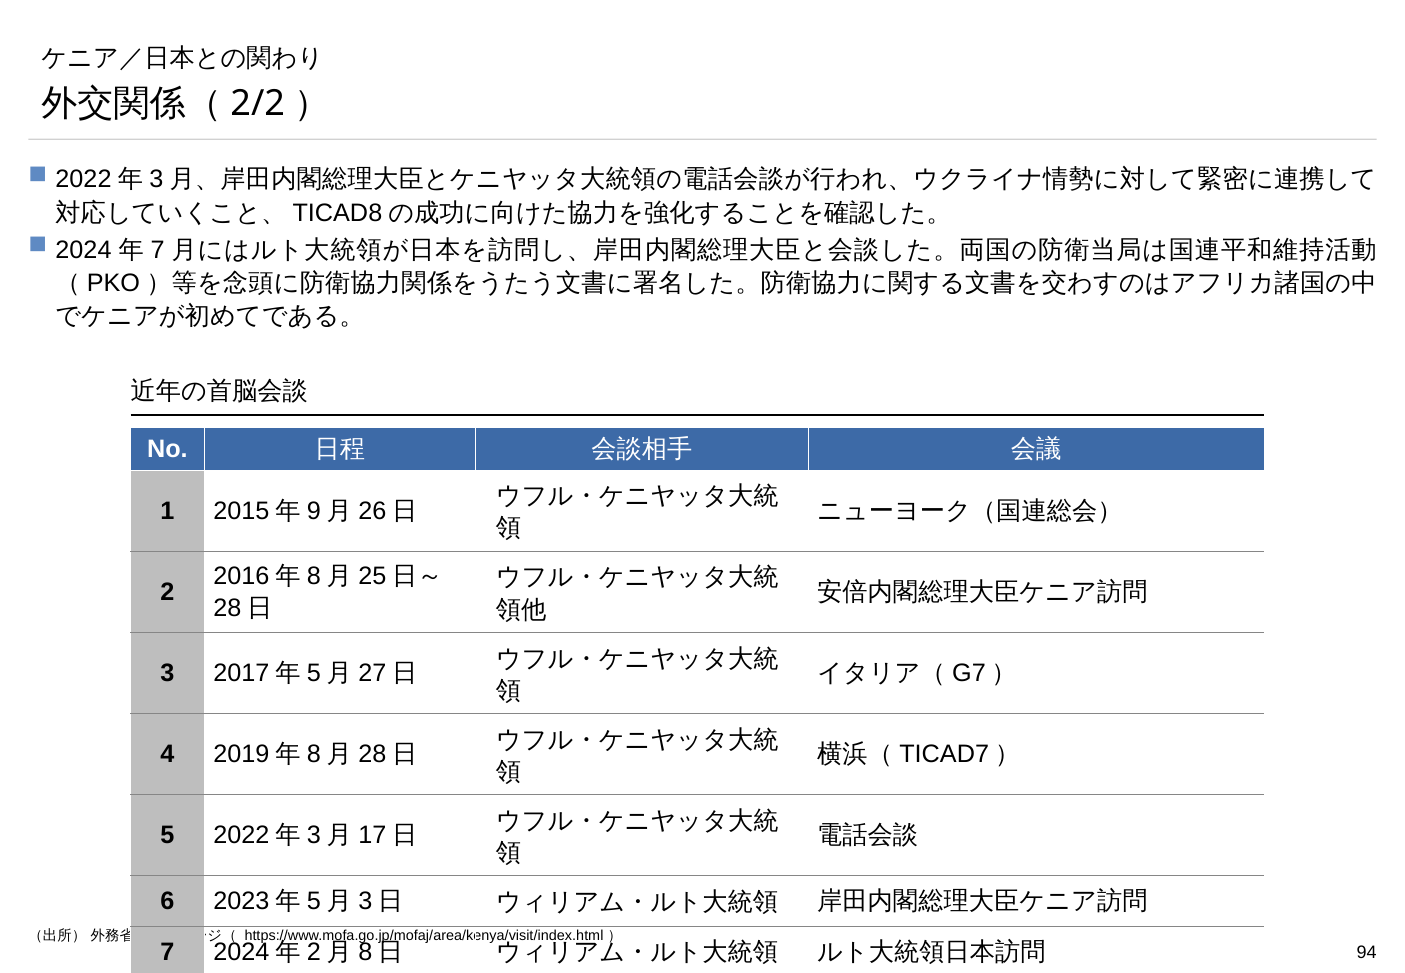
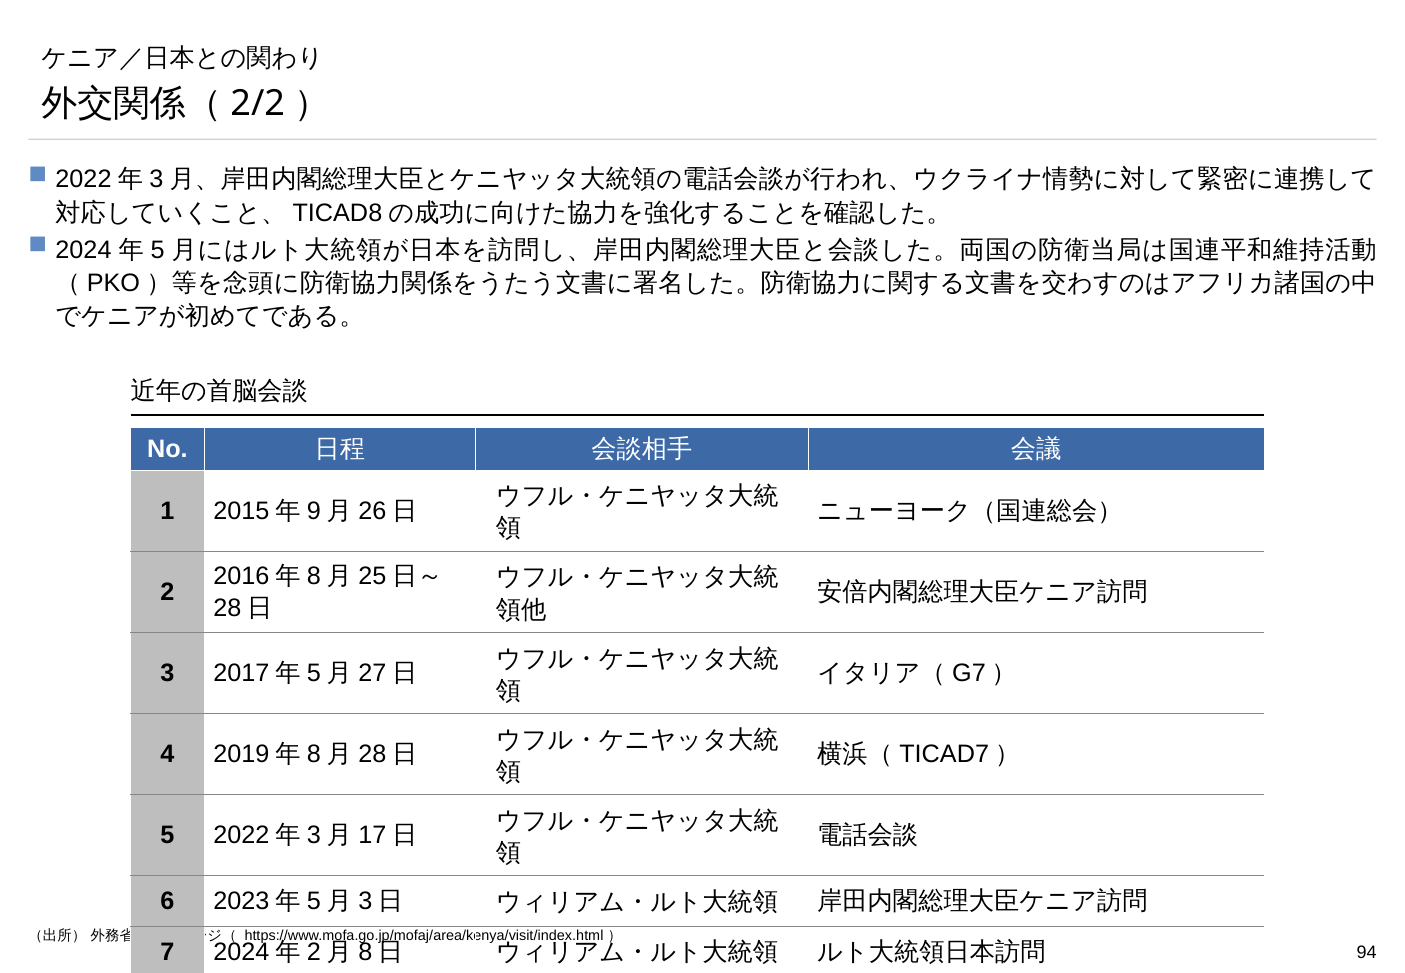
7: 7 -> 5 (158, 250)
